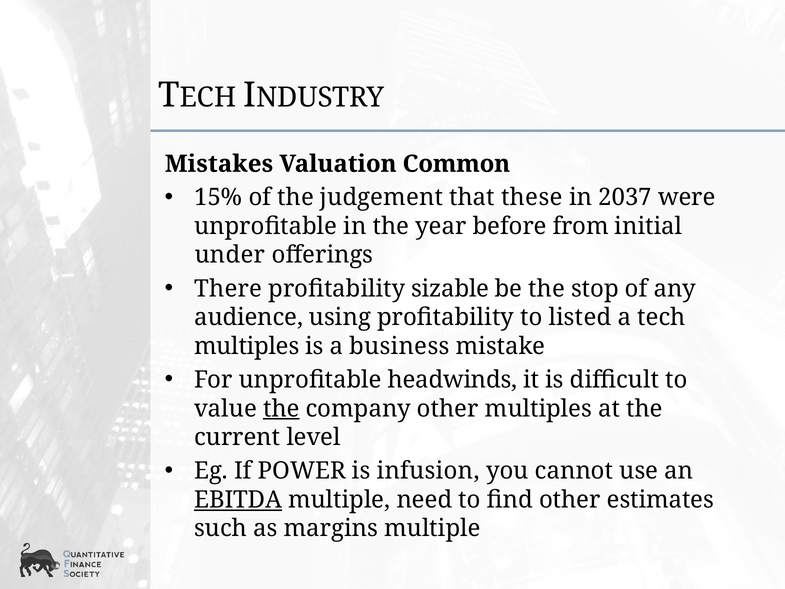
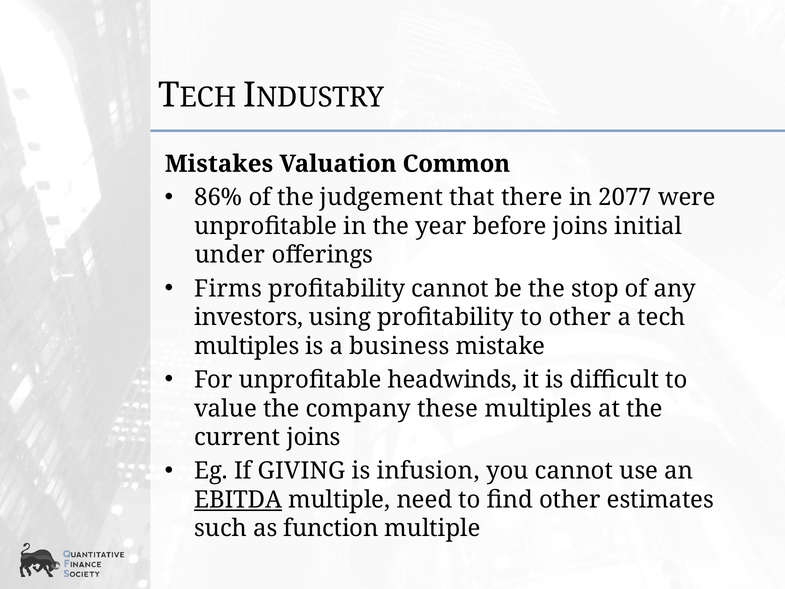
15%: 15% -> 86% (218, 197)
these: these -> there (532, 197)
2037: 2037 -> 2077 (625, 197)
before from: from -> joins (581, 226)
There: There -> Firms (228, 289)
profitability sizable: sizable -> cannot (450, 289)
audience: audience -> investors (249, 317)
to listed: listed -> other (580, 317)
the underline: present -> none (281, 408)
company other: other -> these (448, 408)
current level: level -> joins (314, 437)
POWER: POWER -> GIVING (302, 471)
margins: margins -> function (331, 528)
